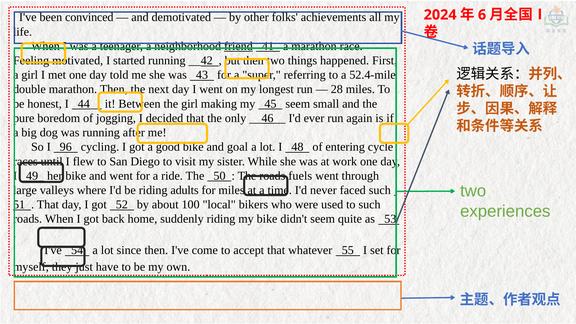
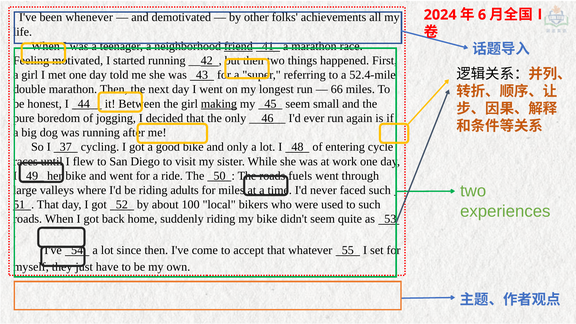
convinced: convinced -> whenever (89, 17)
28: 28 -> 66 (337, 89)
making underline: none -> present (219, 104)
96: 96 -> 37 (66, 147)
and goal: goal -> only (238, 147)
